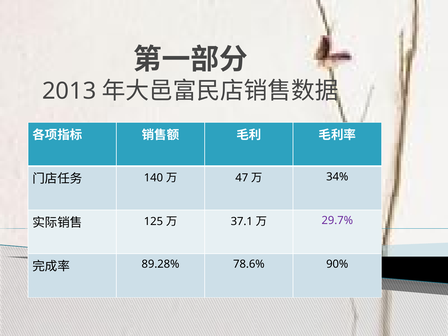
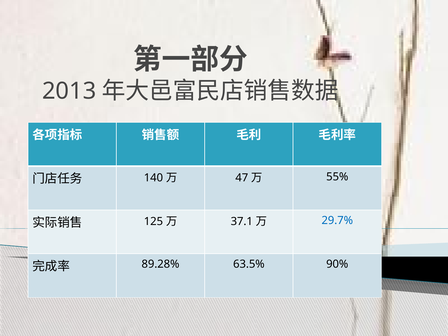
34%: 34% -> 55% (337, 177)
29.7% colour: purple -> blue (337, 220)
78.6%: 78.6% -> 63.5% (249, 264)
